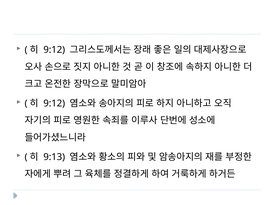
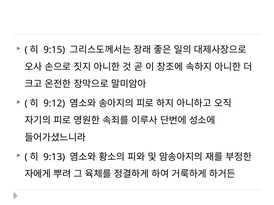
9:12: 9:12 -> 9:15 (54, 50)
